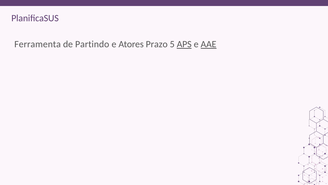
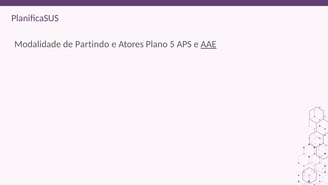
Ferramenta: Ferramenta -> Modalidade (38, 44)
Prazo: Prazo -> Plano (157, 44)
APS underline: present -> none (184, 44)
